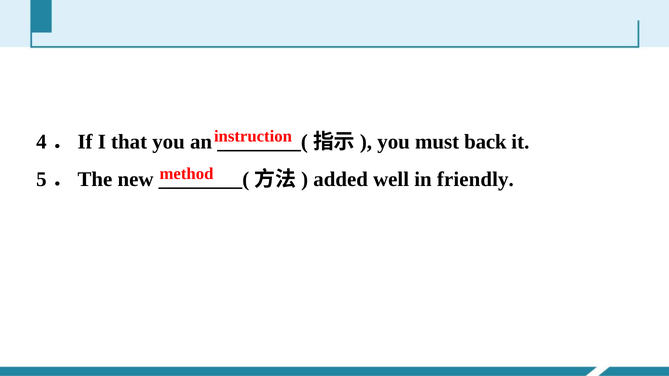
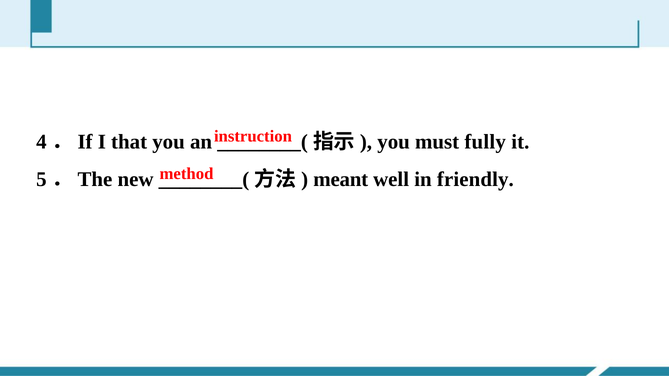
back: back -> fully (485, 142)
added: added -> meant (341, 180)
